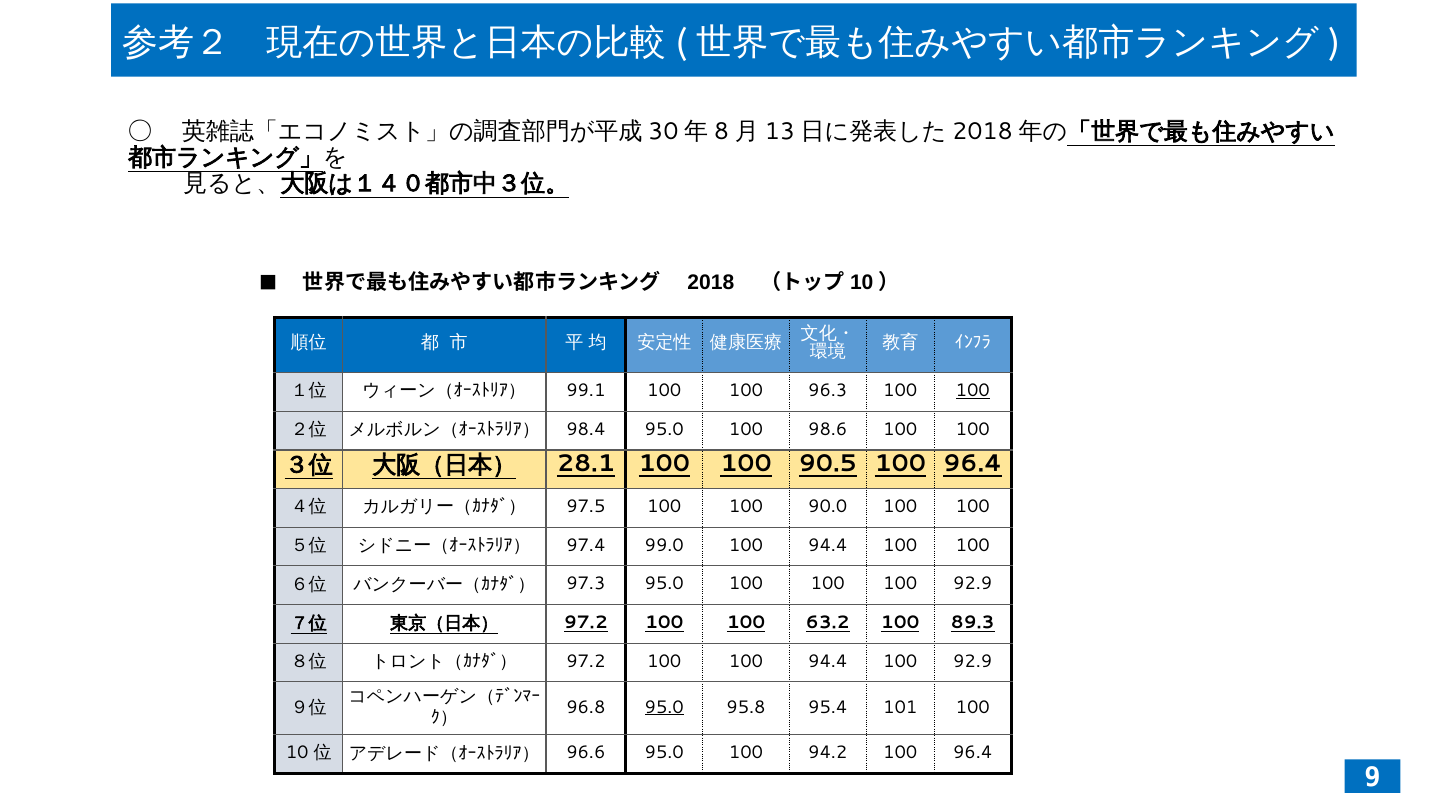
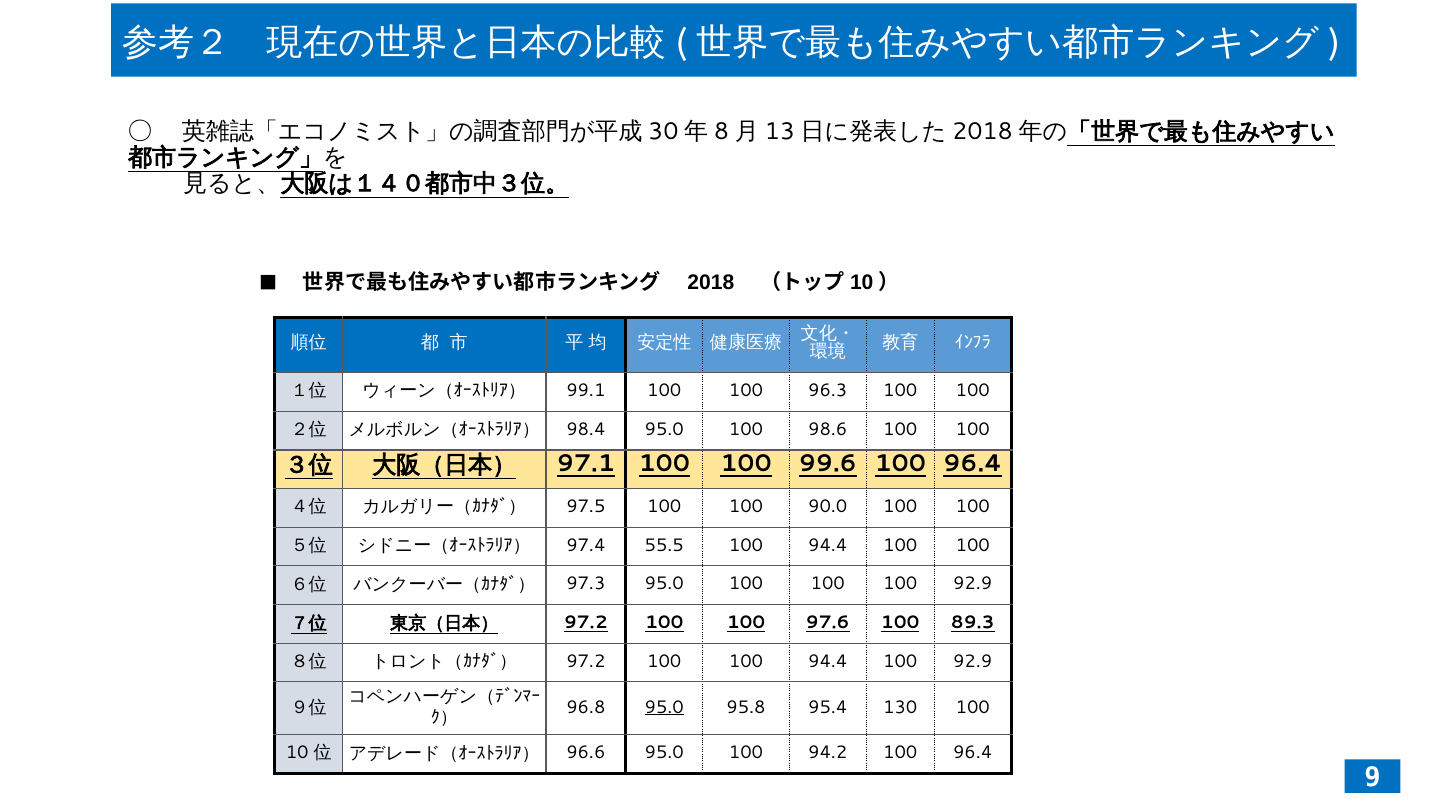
100 underline: present -> none (973, 391)
28.1: 28.1 -> 97.1 (586, 464)
90.5: 90.5 -> 99.6 (828, 464)
99.0: 99.0 -> 55.5 (664, 545)
63.2: 63.2 -> 97.6 (828, 623)
101: 101 -> 130 (900, 707)
